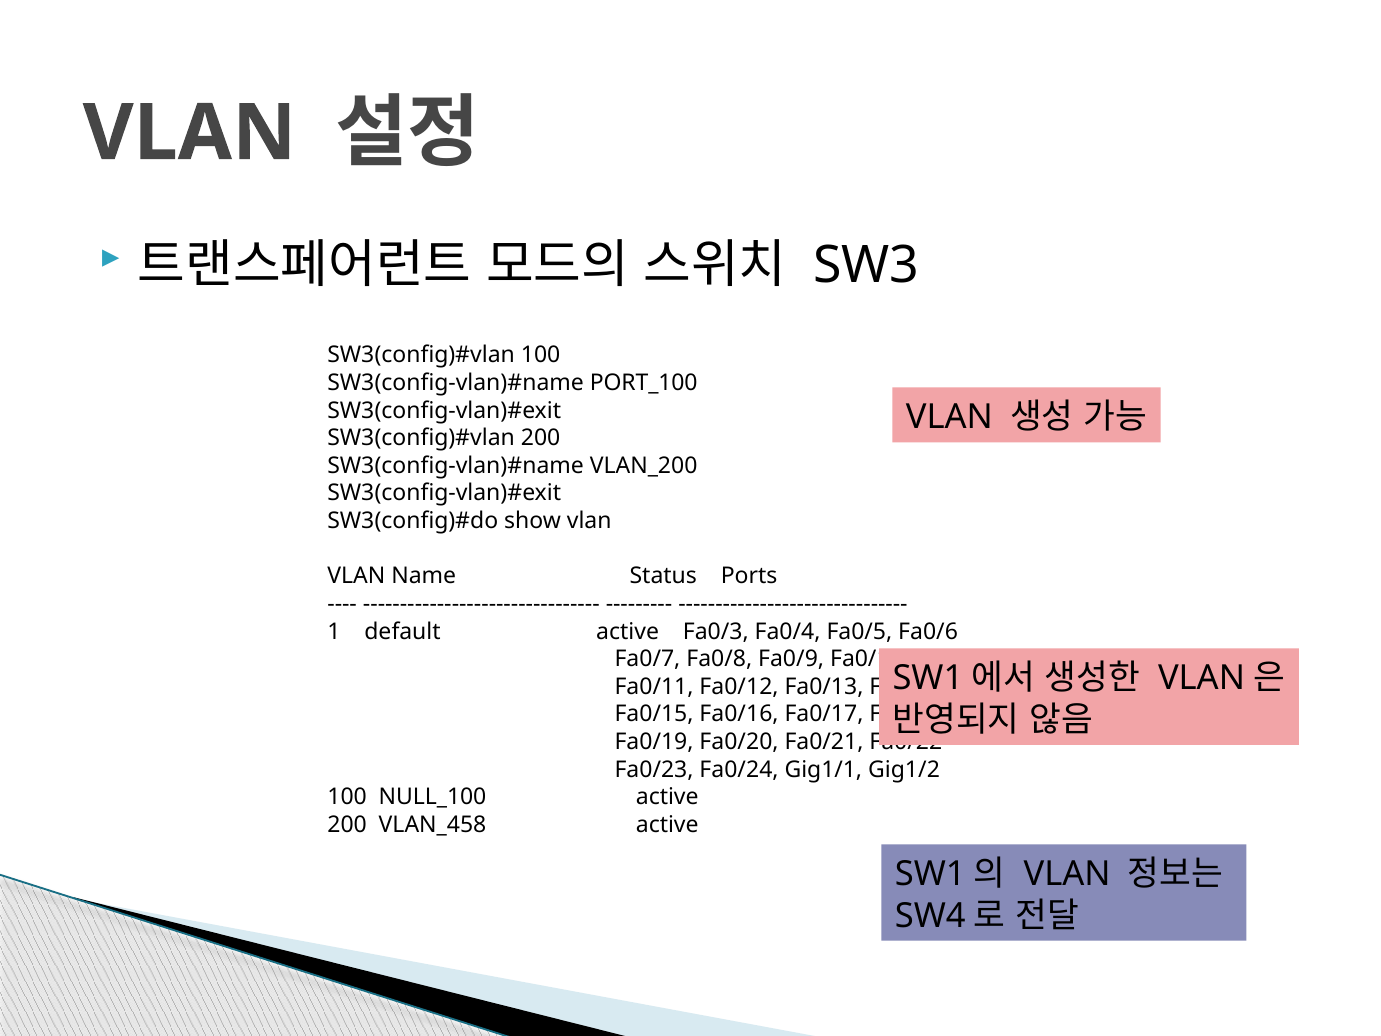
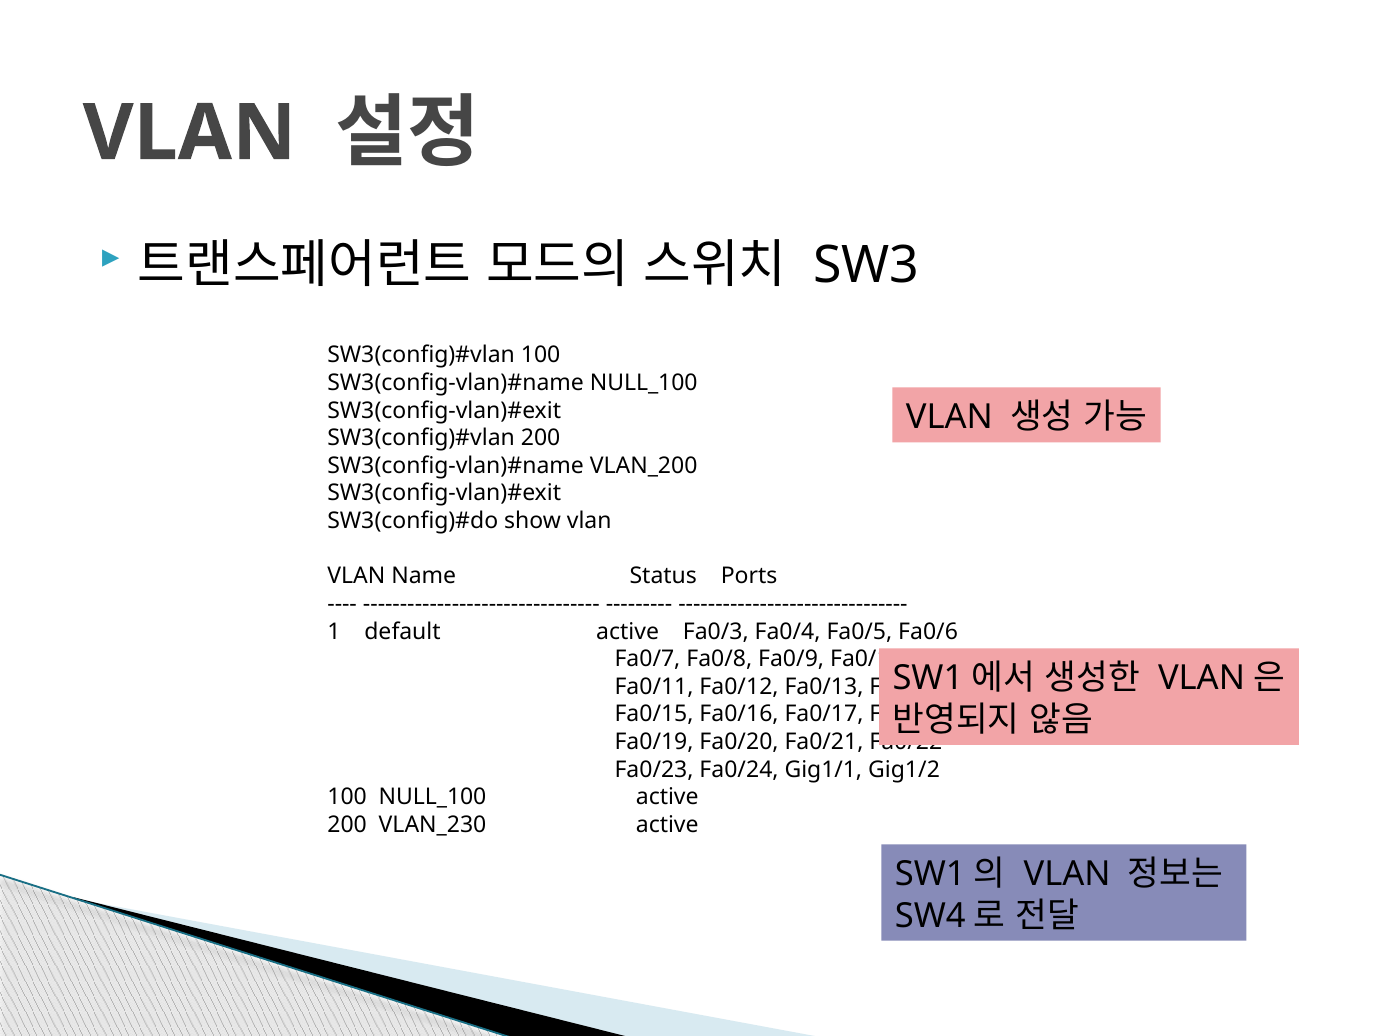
PORT_100: PORT_100 -> NULL_100 (644, 383)
VLAN_458: VLAN_458 -> VLAN_230 (433, 825)
